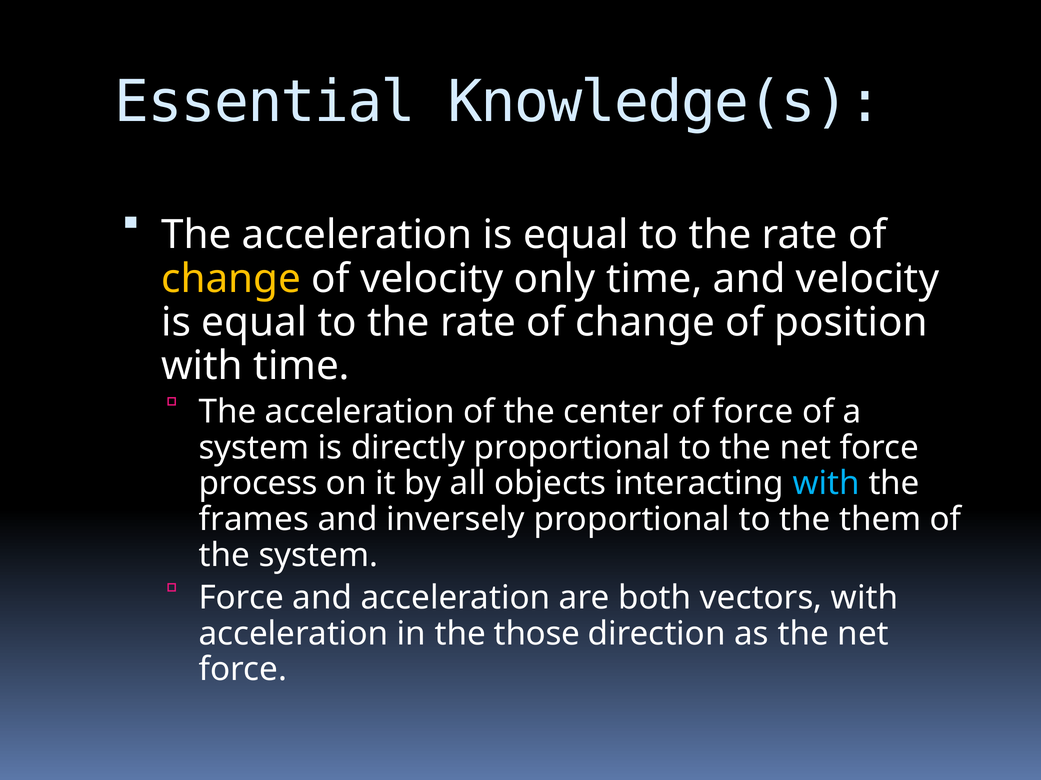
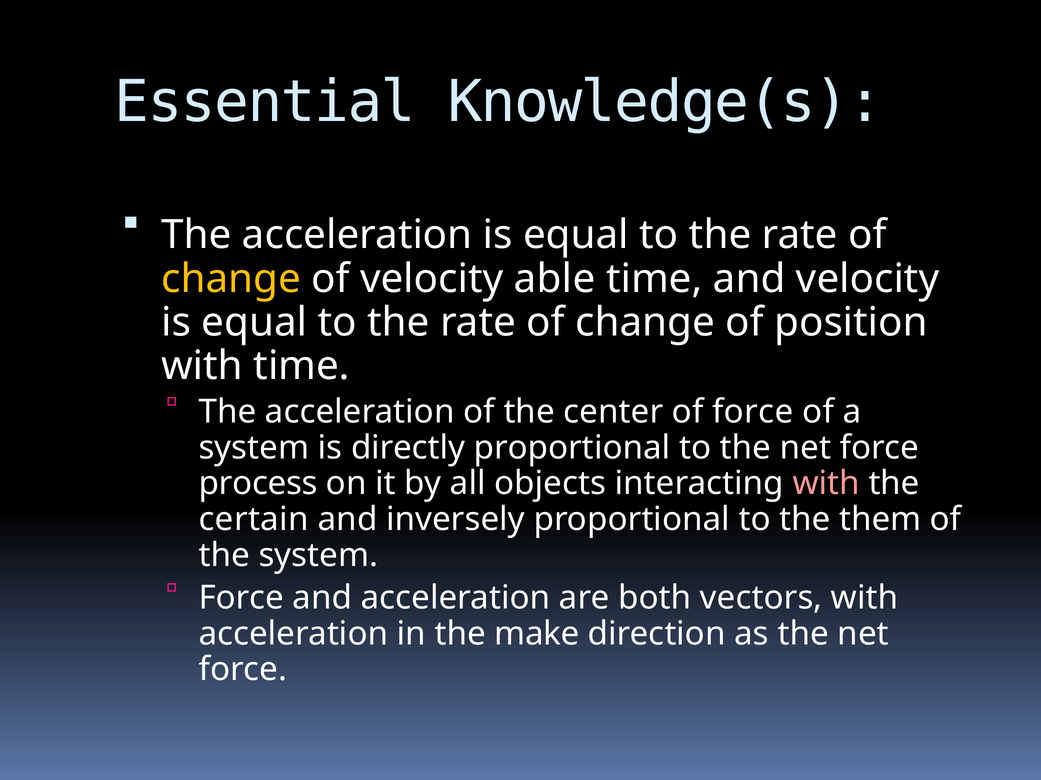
only: only -> able (555, 279)
with colour: light blue -> pink (826, 484)
frames: frames -> certain (254, 520)
those: those -> make (537, 634)
